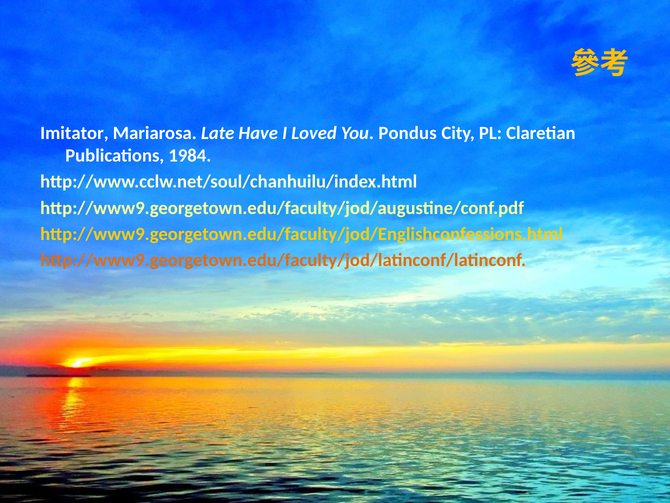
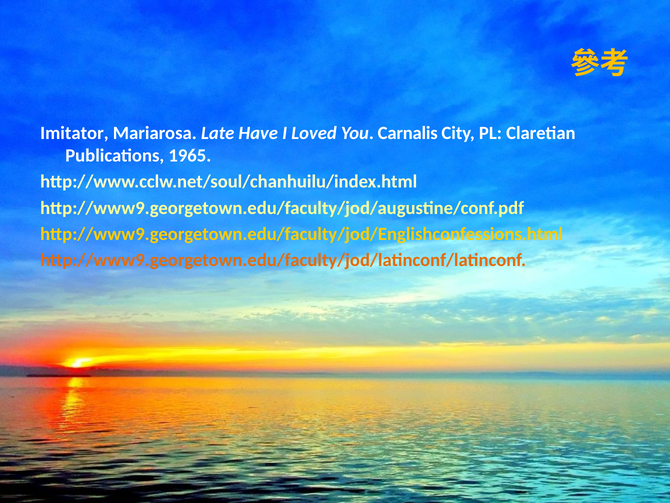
Pondus: Pondus -> Carnalis (408, 133)
1984: 1984 -> 1965 (190, 155)
